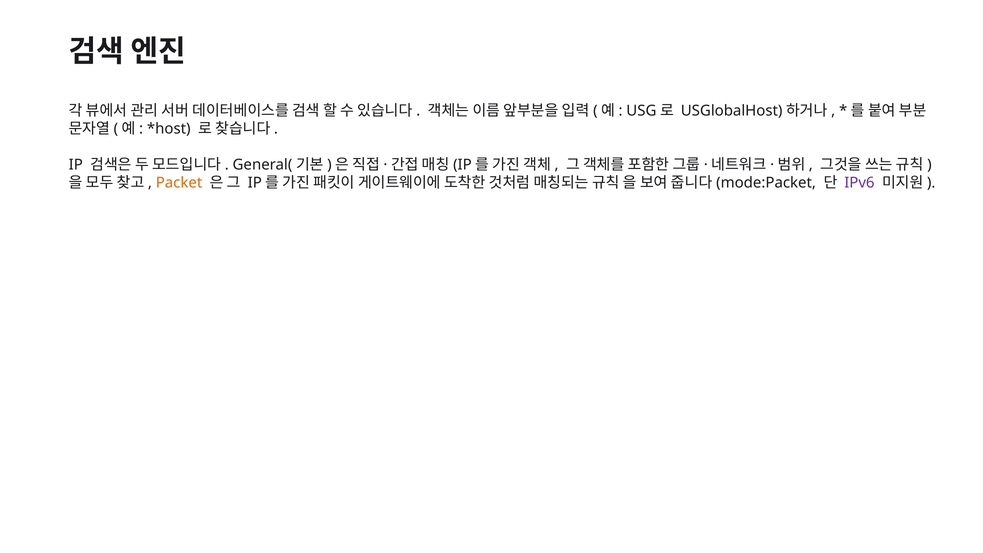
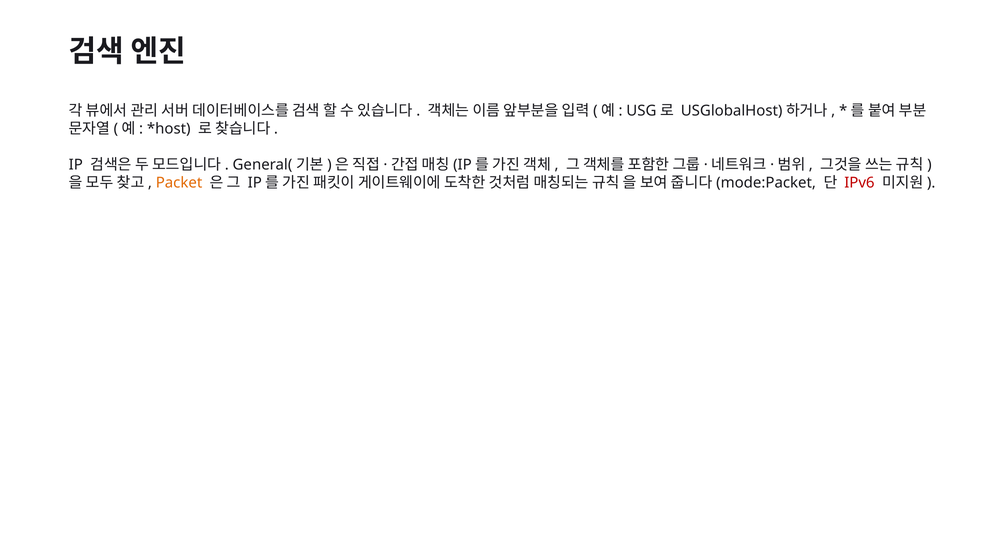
IPv6 colour: purple -> red (859, 183)
